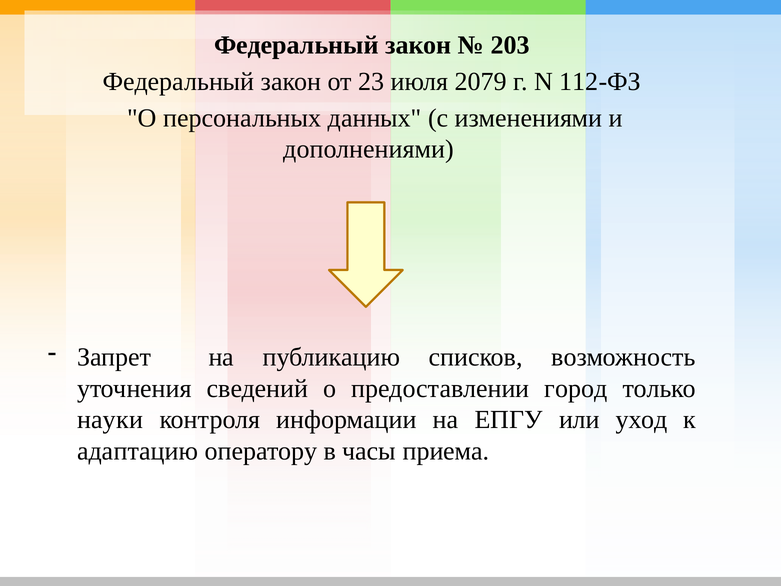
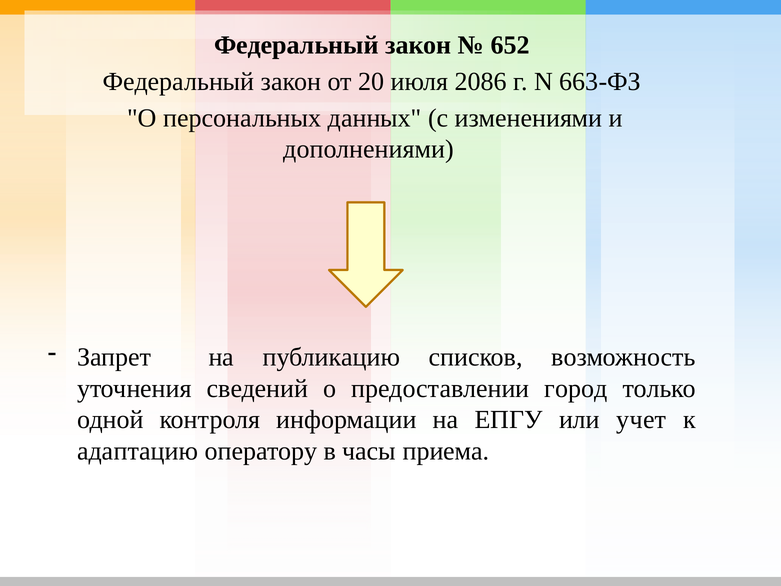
203: 203 -> 652 (510, 45)
23: 23 -> 20 (371, 82)
2079: 2079 -> 2086 (481, 82)
112-ФЗ: 112-ФЗ -> 663-ФЗ (600, 82)
науки: науки -> одной (110, 420)
уход: уход -> учет (641, 420)
